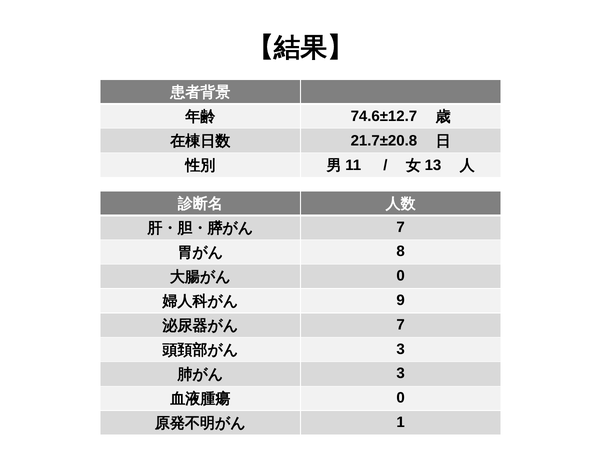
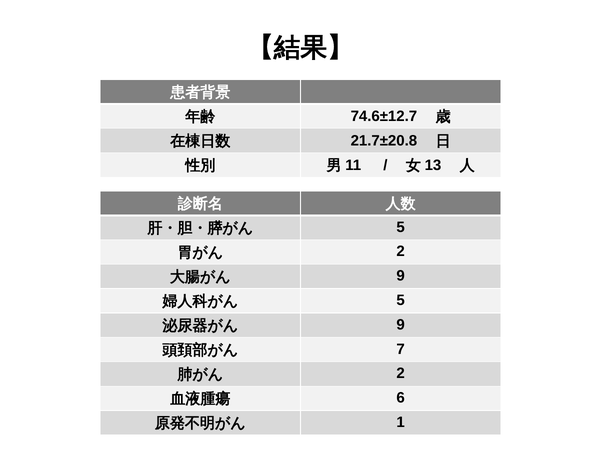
7: 7 -> 5 (401, 227)
8: 8 -> 2 (401, 251)
0: 0 -> 9 (401, 276)
9: 9 -> 5 (401, 300)
7: 7 -> 9 (401, 324)
3: 3 -> 7 (401, 349)
3: 3 -> 2 (401, 373)
0: 0 -> 6 (401, 398)
